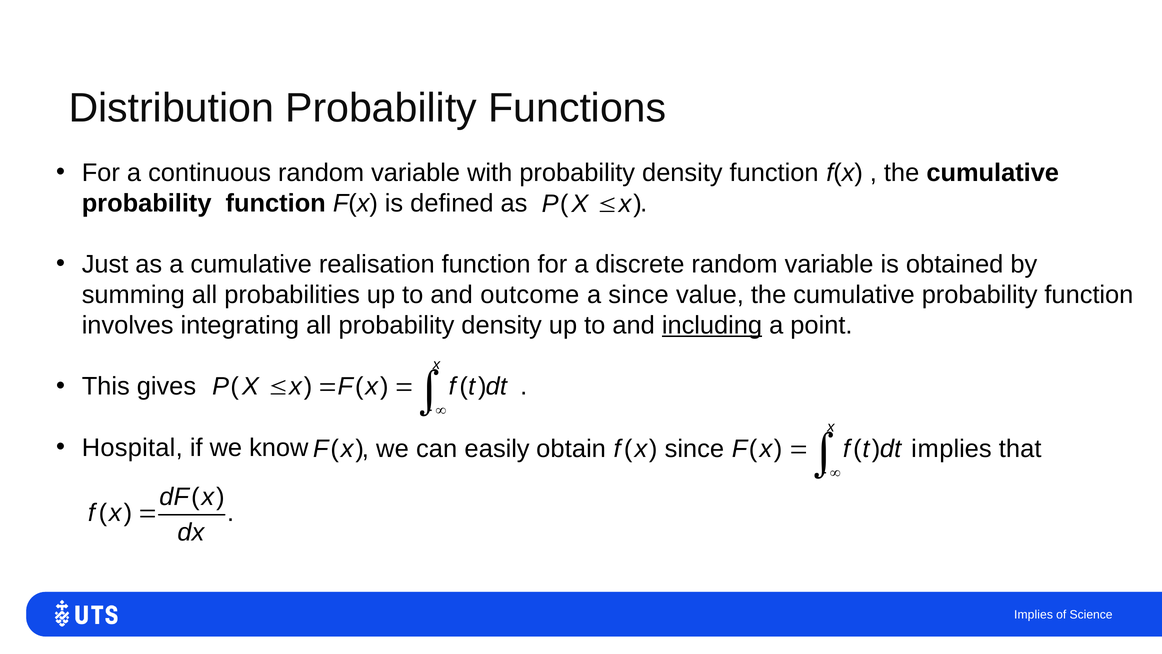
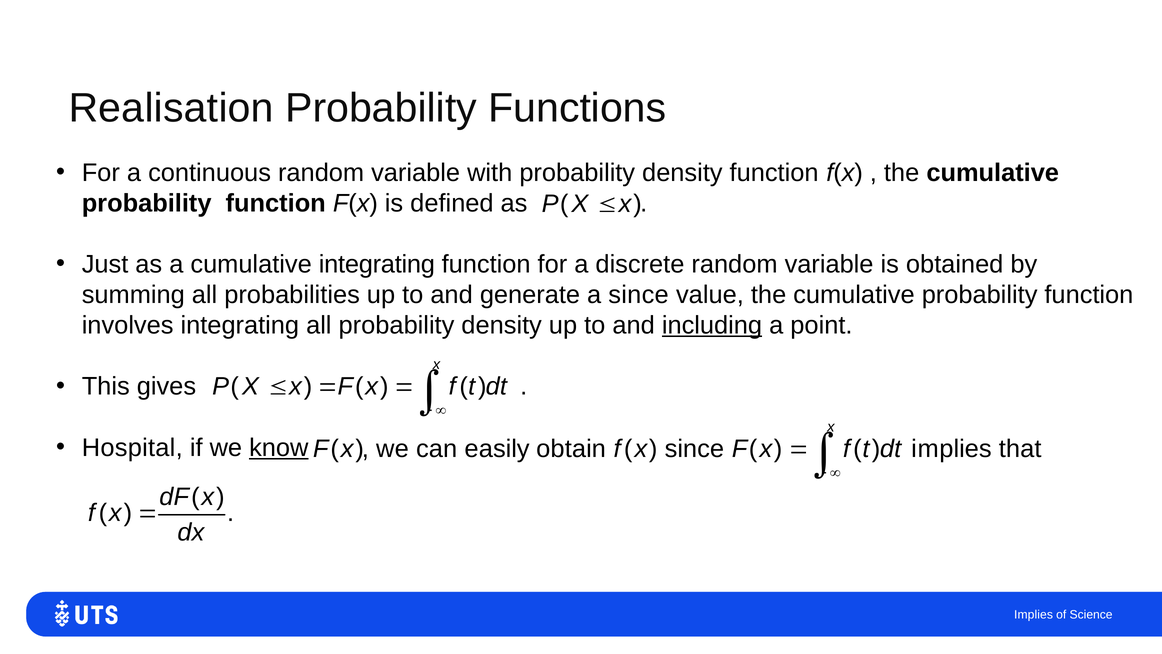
Distribution: Distribution -> Realisation (171, 108)
cumulative realisation: realisation -> integrating (377, 264)
outcome: outcome -> generate (530, 295)
know underline: none -> present (279, 447)
